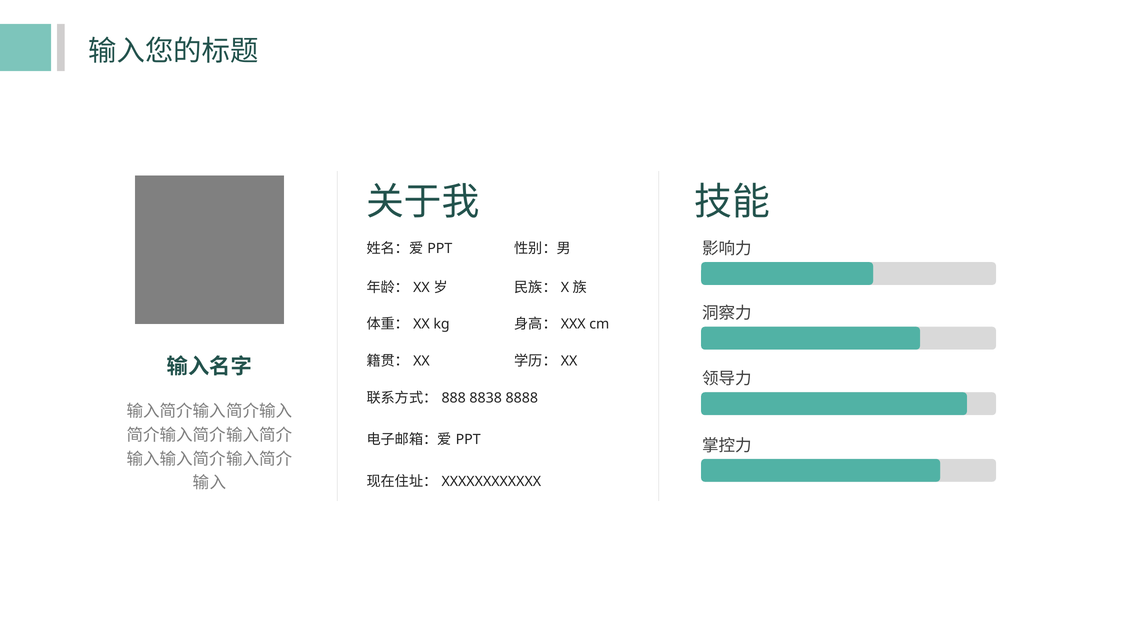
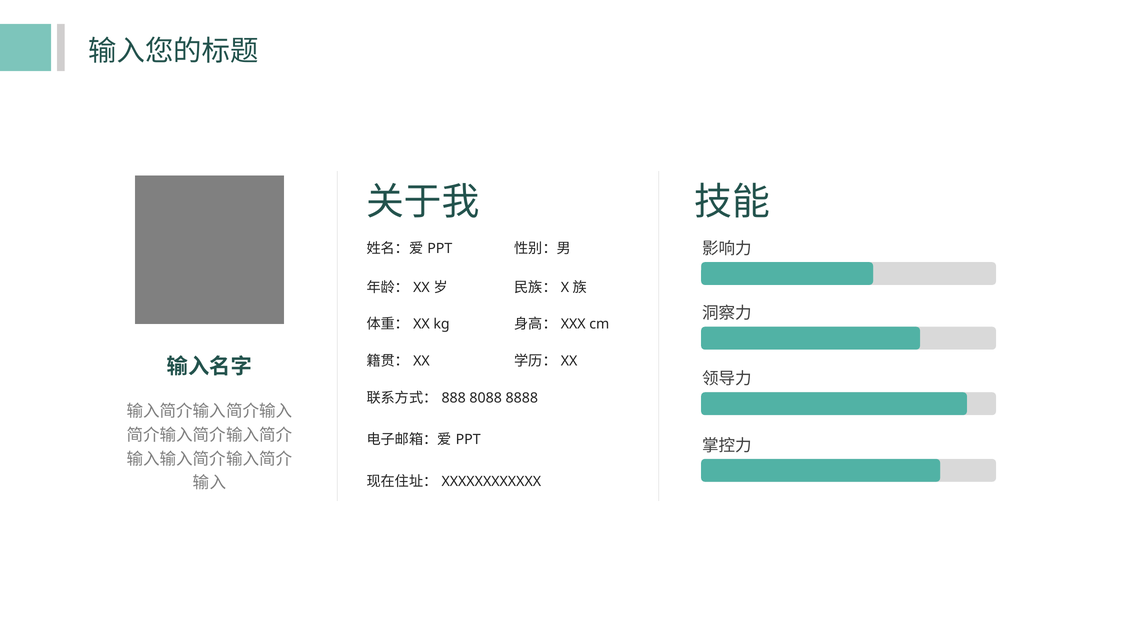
8838: 8838 -> 8088 (486, 398)
